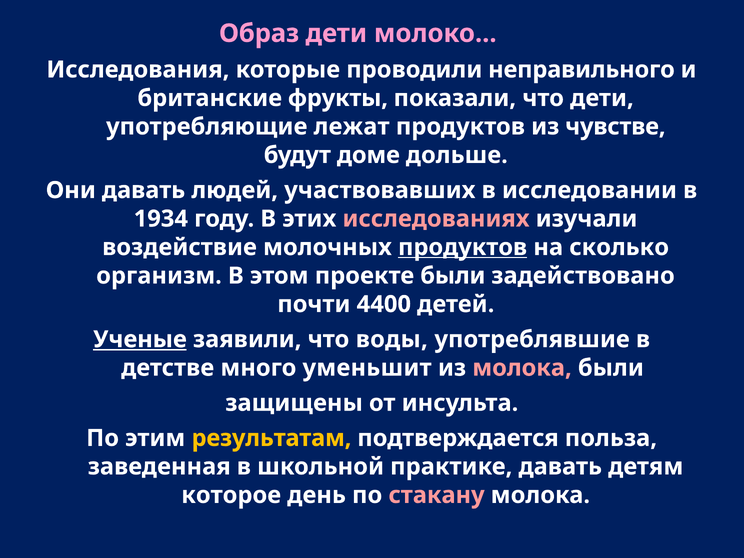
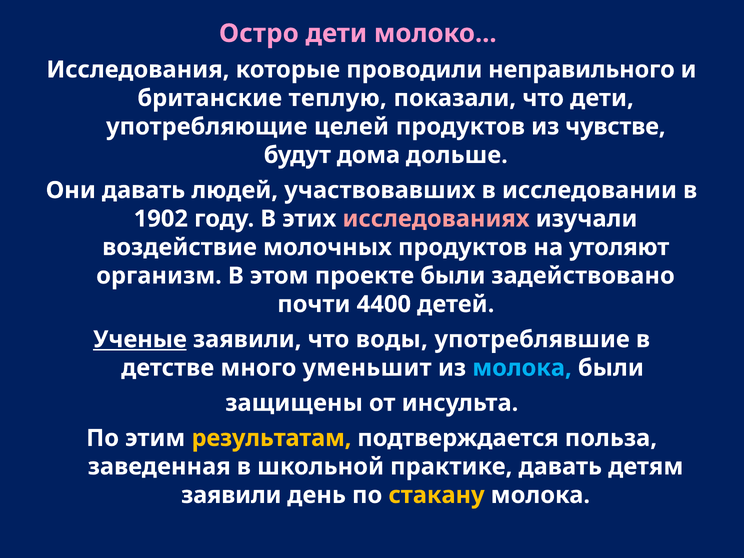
Образ: Образ -> Остро (259, 33)
фрукты: фрукты -> теплую (338, 98)
лежат: лежат -> целей (352, 127)
доме: доме -> дома (368, 155)
1934: 1934 -> 1902 (161, 219)
продуктов underline: present -> none (463, 247)
сколько: сколько -> утоляют (619, 247)
молока colour: pink -> light blue (522, 368)
которое: которое -> заявили (231, 495)
стакану colour: pink -> yellow (437, 495)
